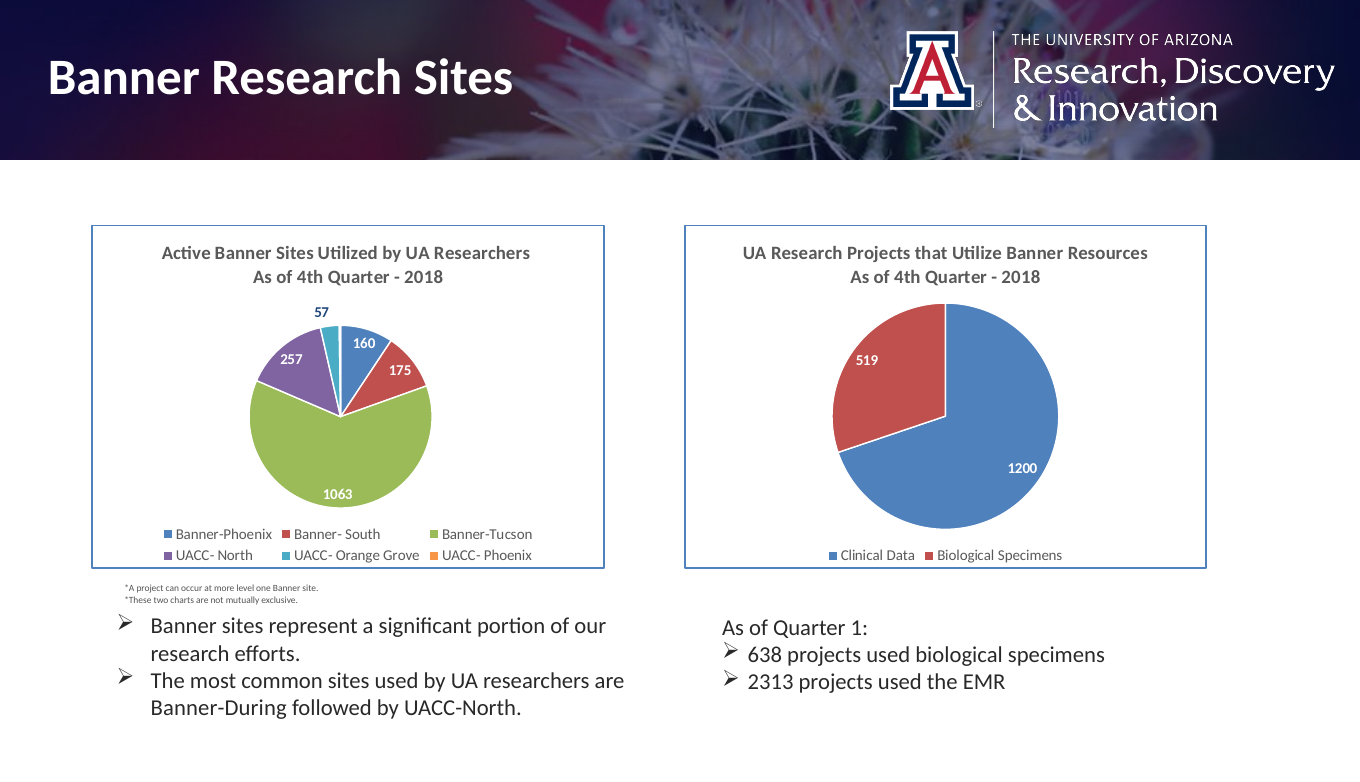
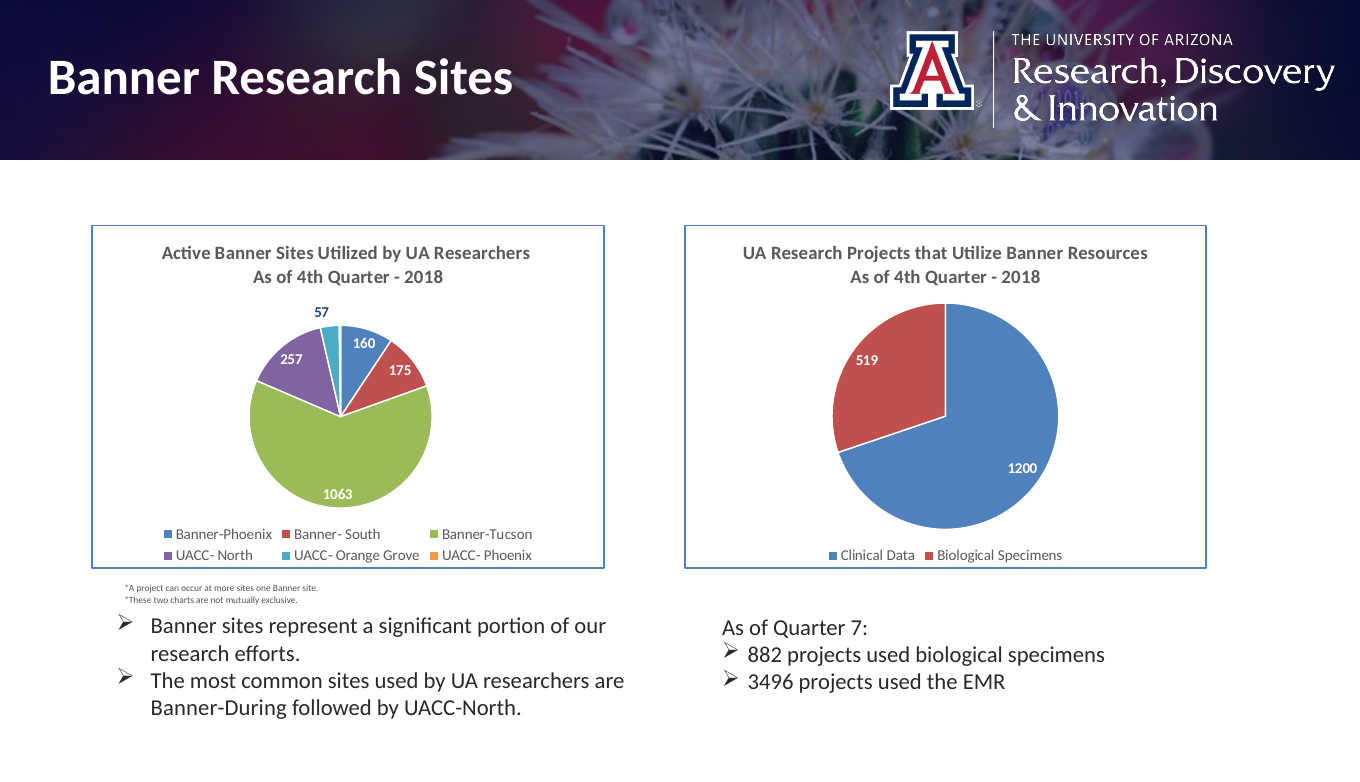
more level: level -> sites (245, 589)
1: 1 -> 7 (859, 628)
638: 638 -> 882 (765, 655)
2313: 2313 -> 3496 (771, 682)
